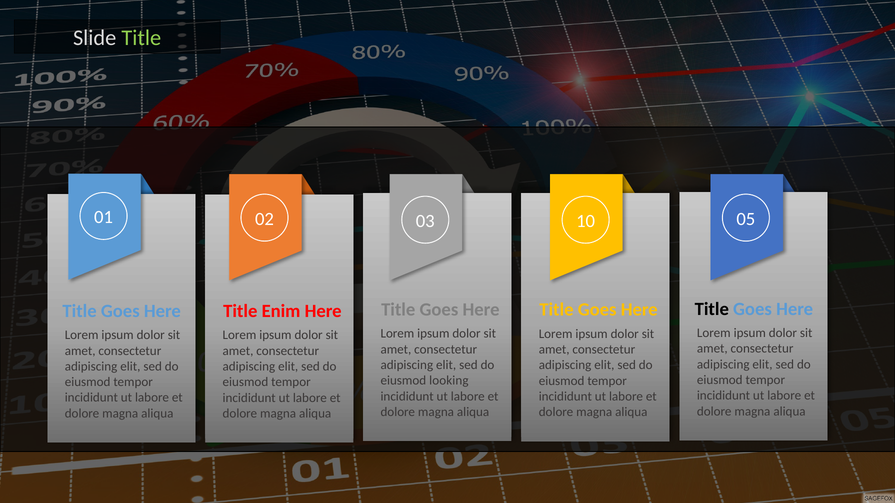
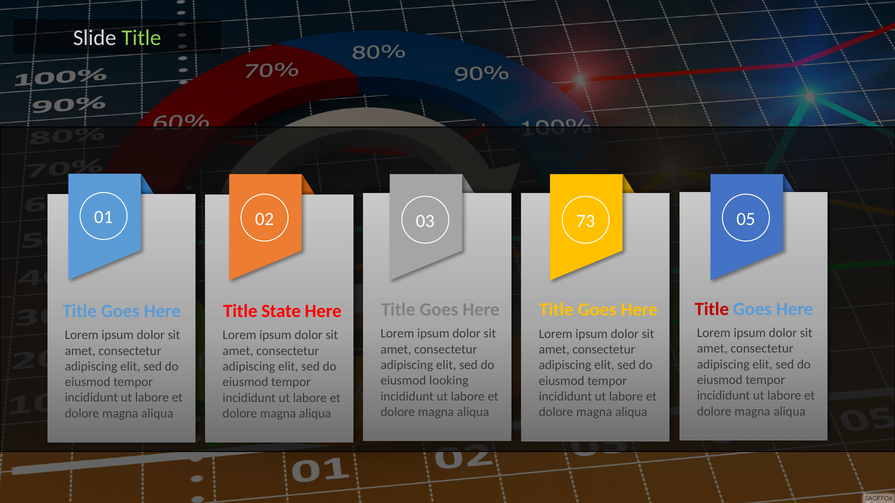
10: 10 -> 73 (586, 221)
Title colour: black -> red (712, 309)
Enim: Enim -> State (281, 311)
